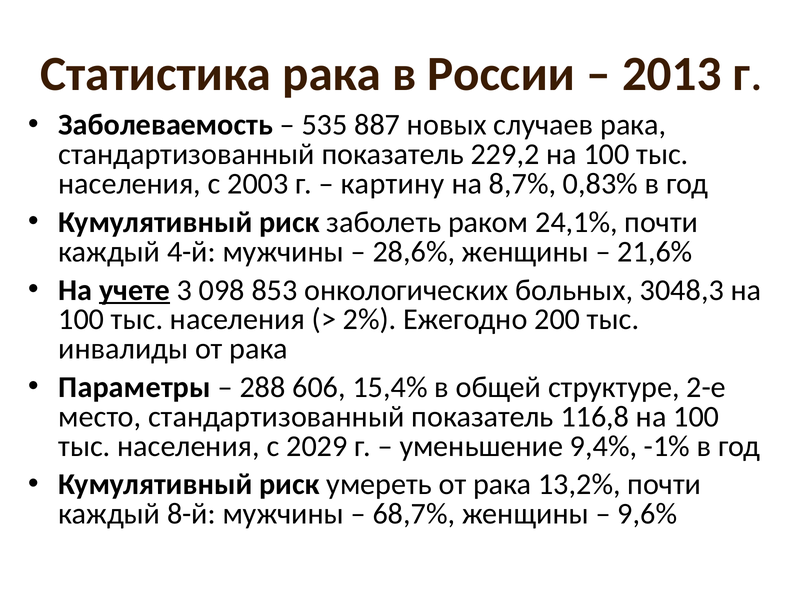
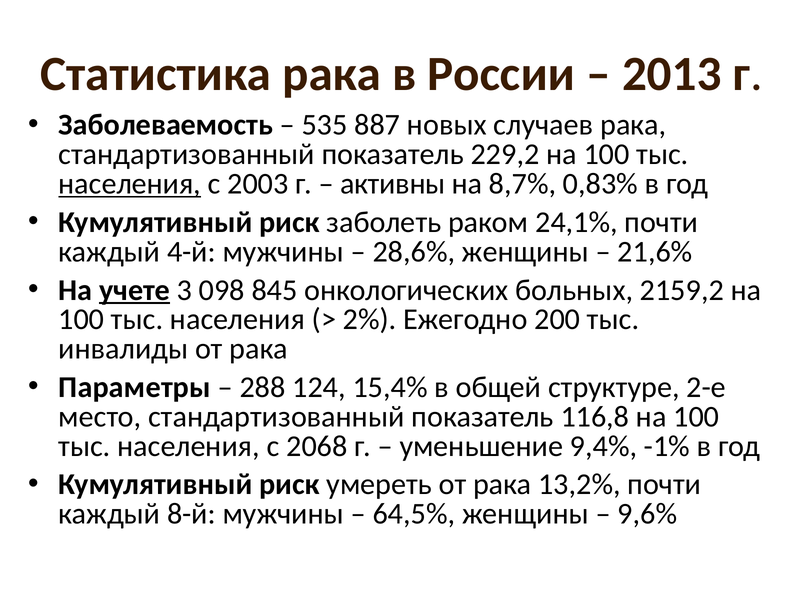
населения underline: none -> present (130, 184)
картину: картину -> активны (393, 184)
853: 853 -> 845 (274, 290)
3048,3: 3048,3 -> 2159,2 (682, 290)
606: 606 -> 124 (319, 387)
2029: 2029 -> 2068 (317, 446)
68,7%: 68,7% -> 64,5% (414, 514)
